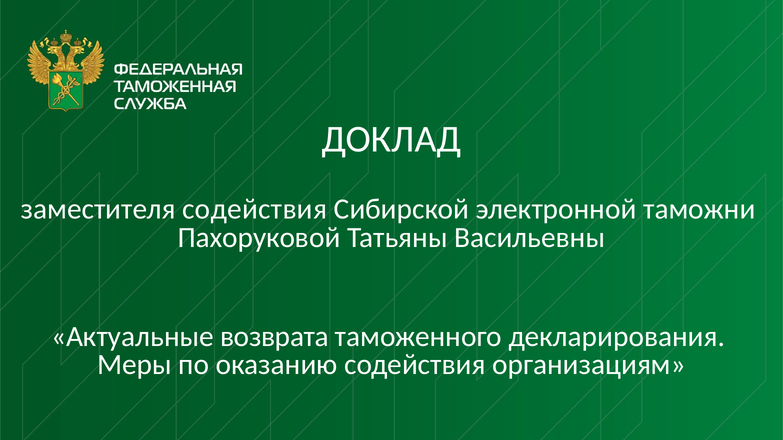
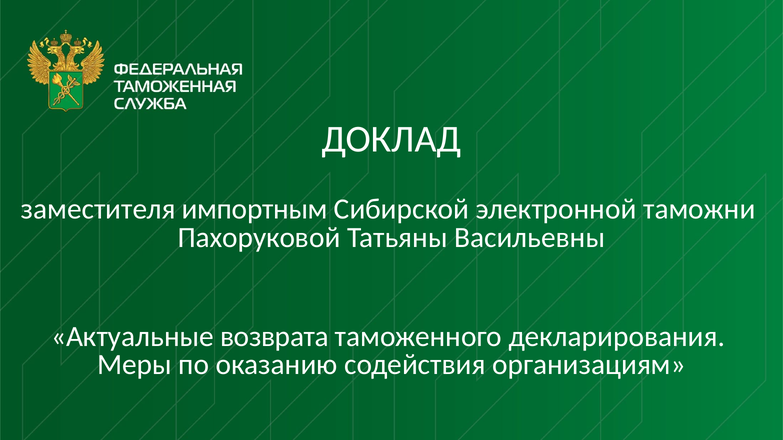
заместителя содействия: содействия -> импортным (255, 209)
